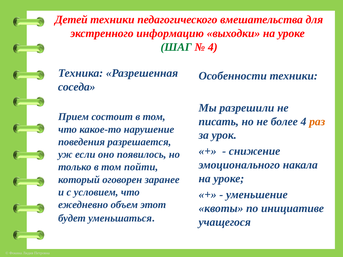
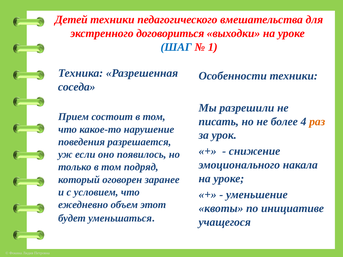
информацию: информацию -> договориться (170, 33)
ШАГ colour: green -> blue (176, 47)
4: 4 -> 1 (213, 47)
пойти: пойти -> подряд (141, 167)
